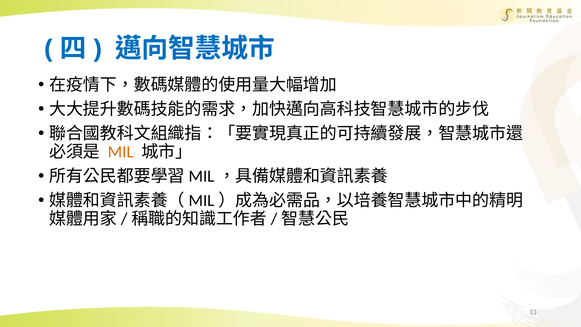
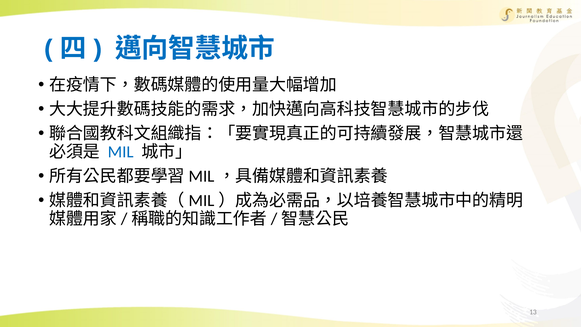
MIL colour: orange -> blue (121, 152)
